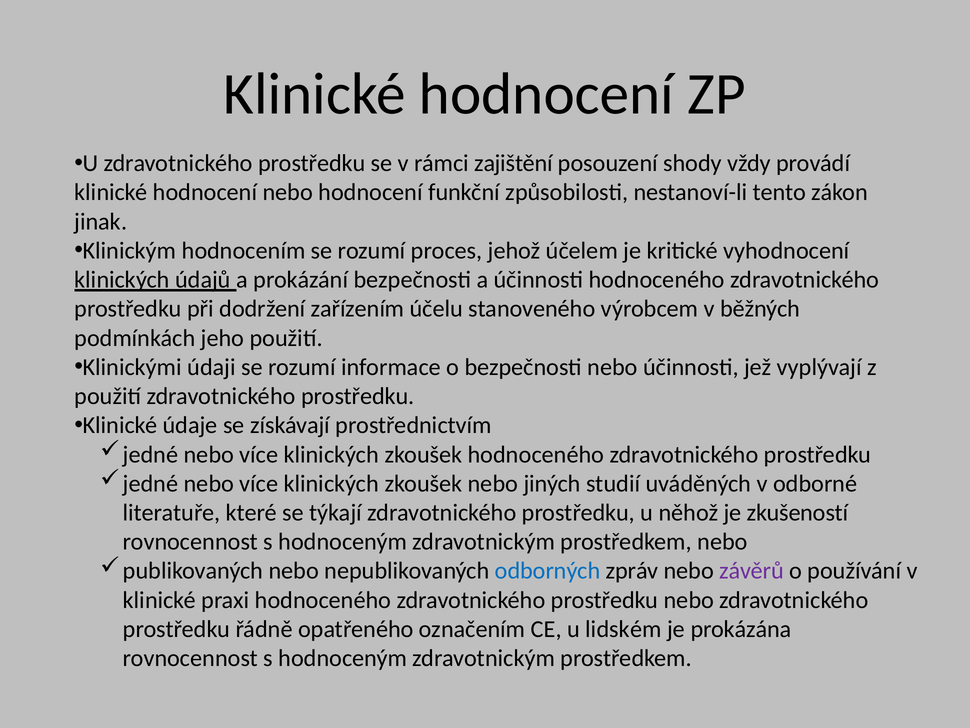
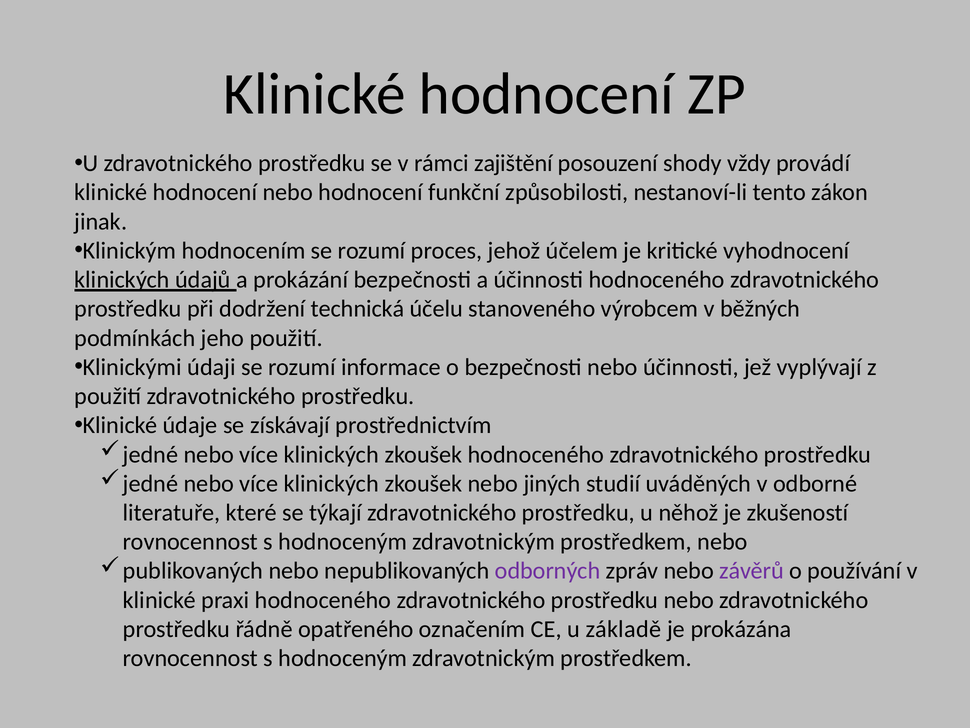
zařízením: zařízením -> technická (358, 309)
odborných colour: blue -> purple (548, 571)
lidském: lidském -> základě (623, 629)
